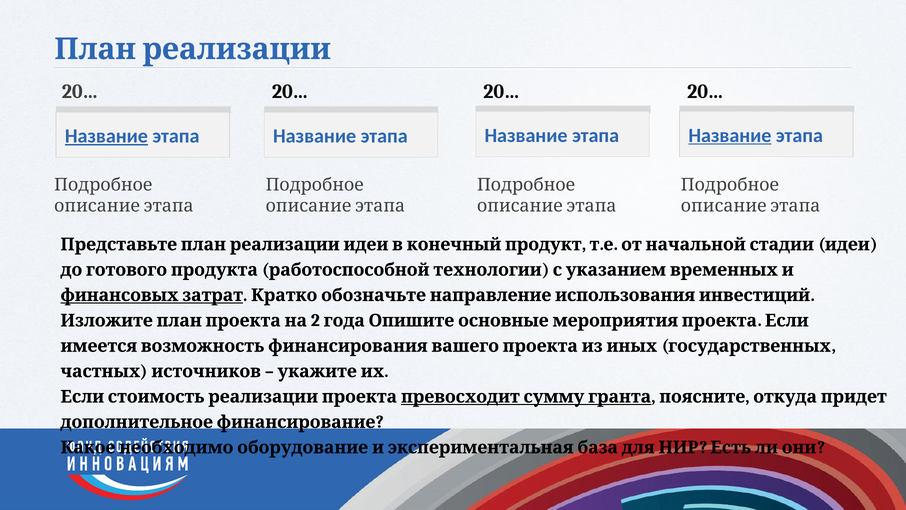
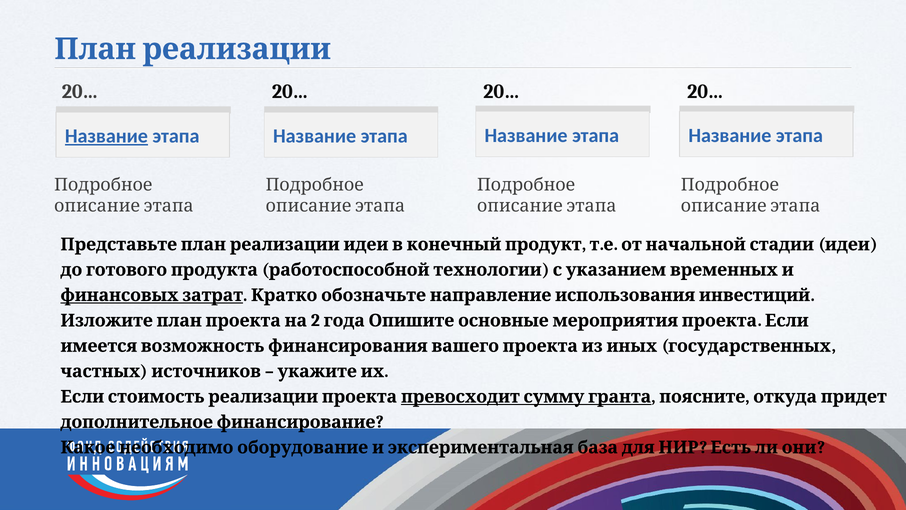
Название underline: present -> none (730, 135)
